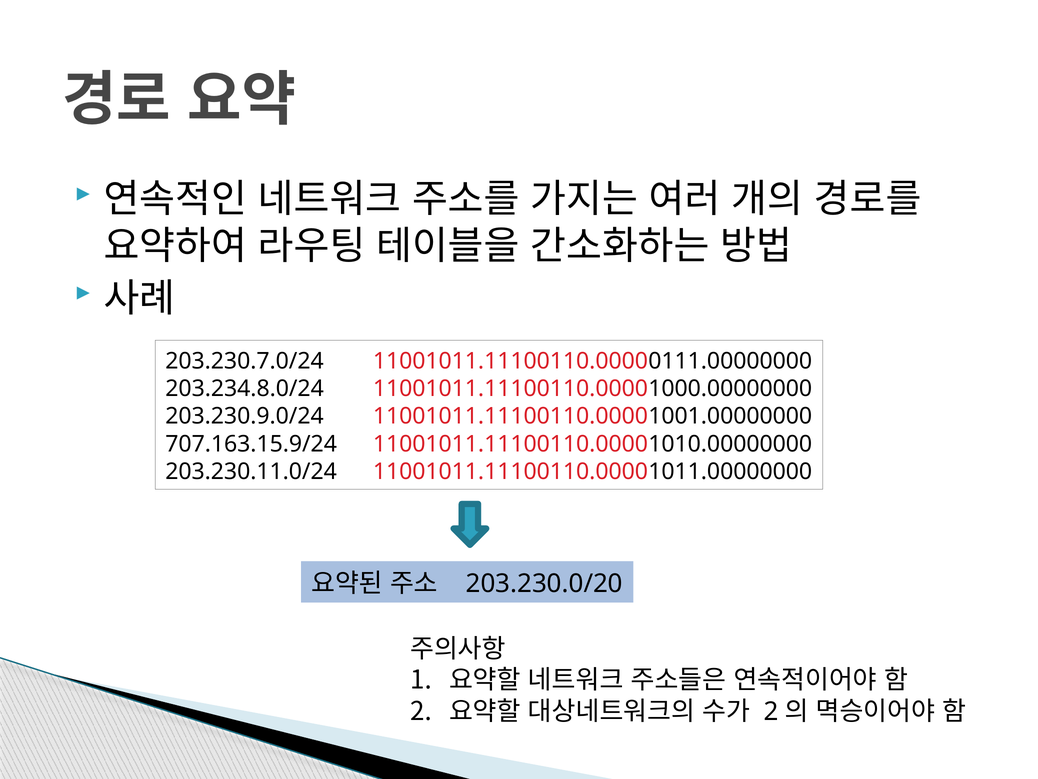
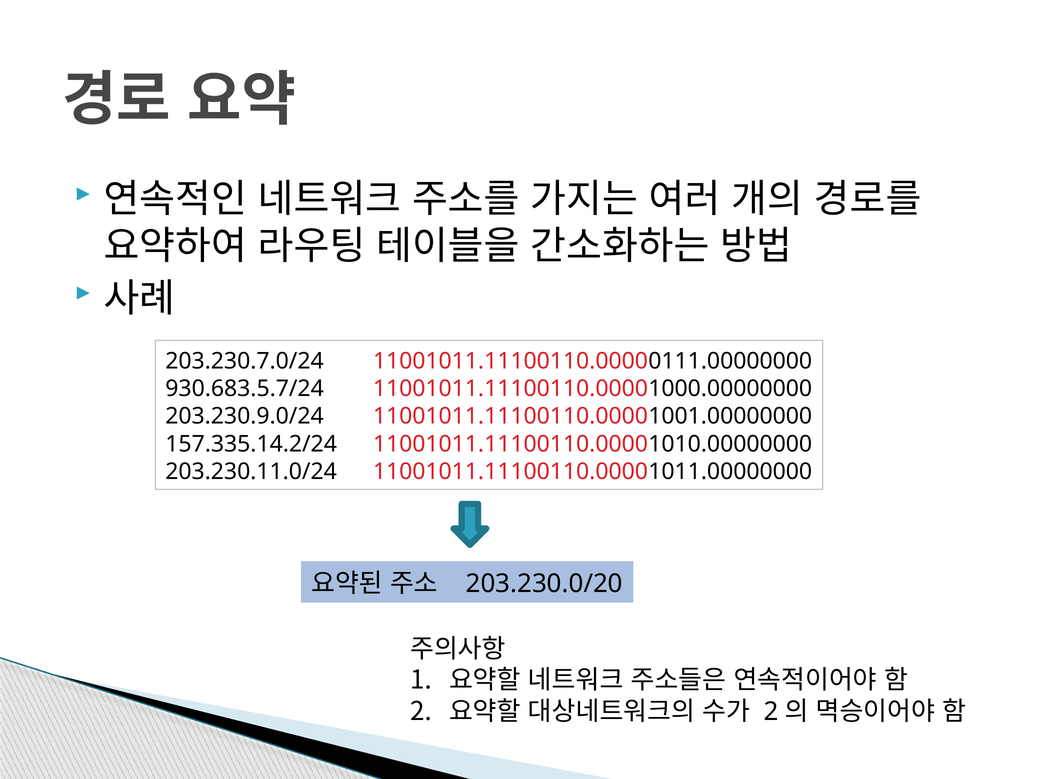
203.234.8.0/24: 203.234.8.0/24 -> 930.683.5.7/24 (245, 388)
707.163.15.9/24: 707.163.15.9/24 -> 157.335.14.2/24 (251, 444)
